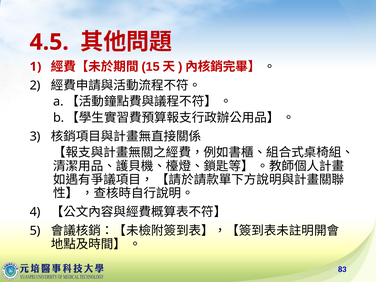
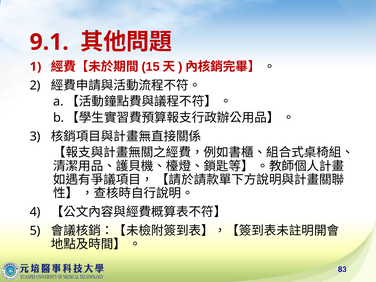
4.5: 4.5 -> 9.1 (49, 42)
